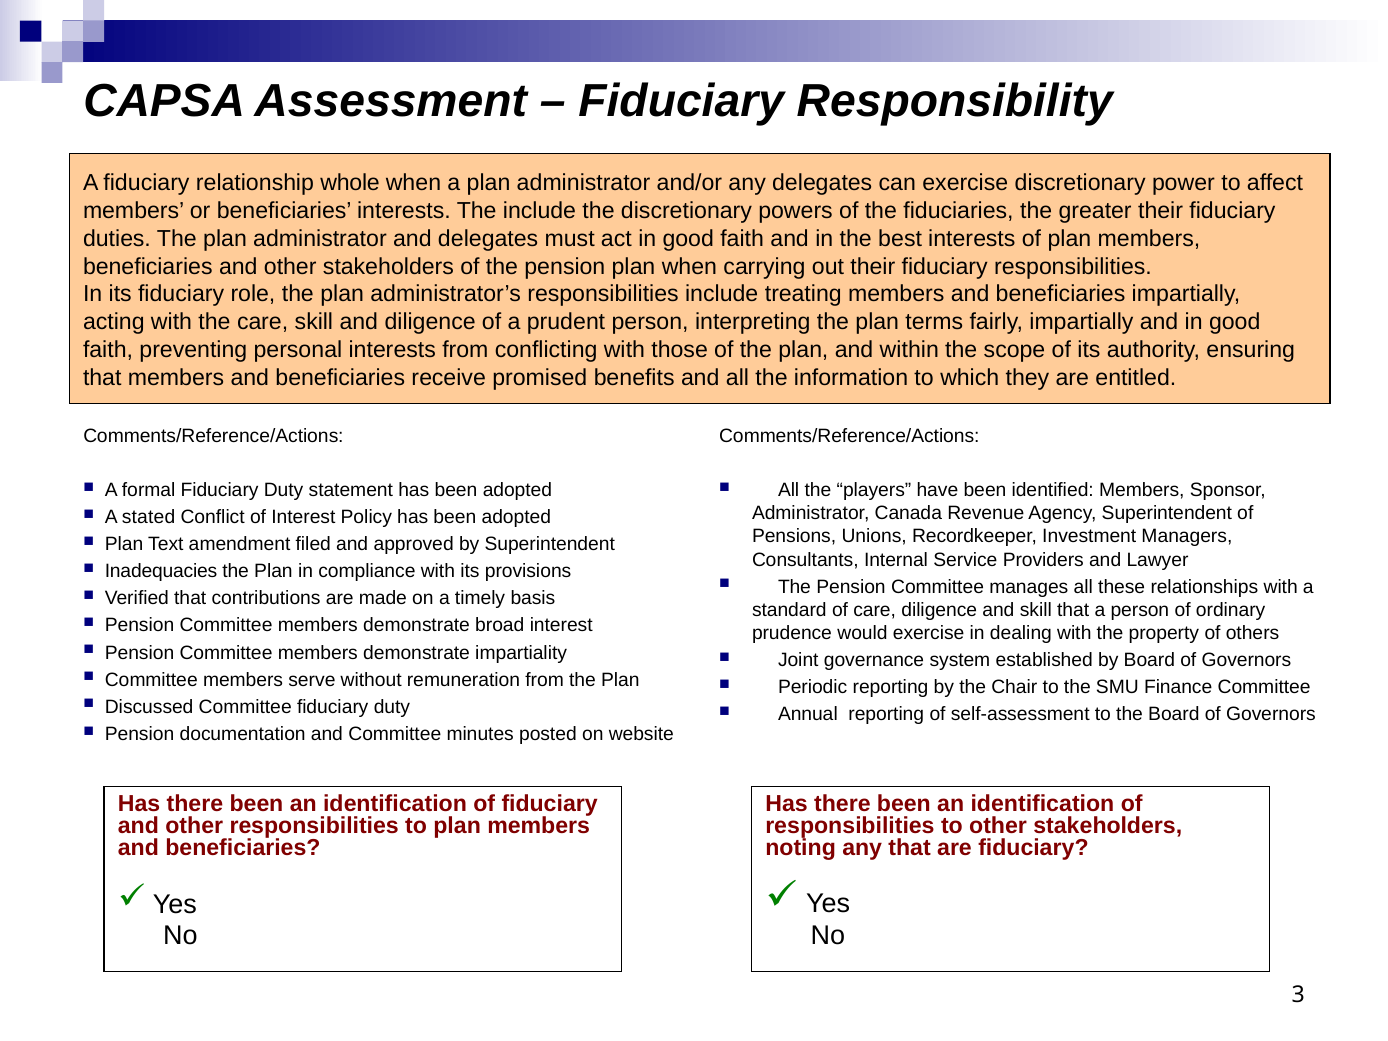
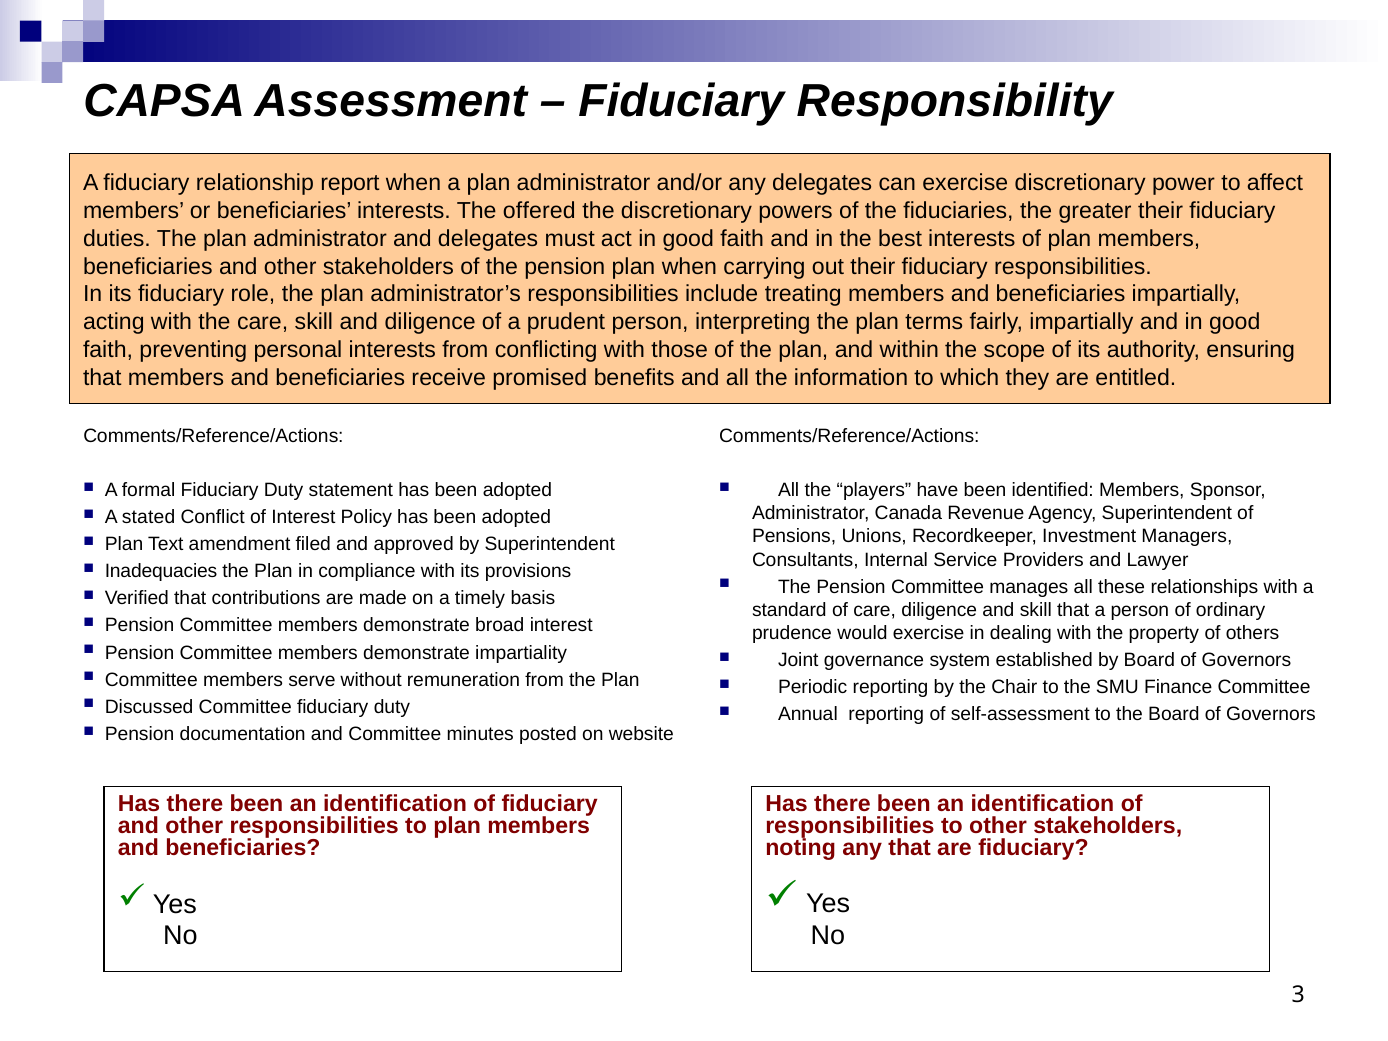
whole: whole -> report (350, 183)
The include: include -> offered (539, 211)
